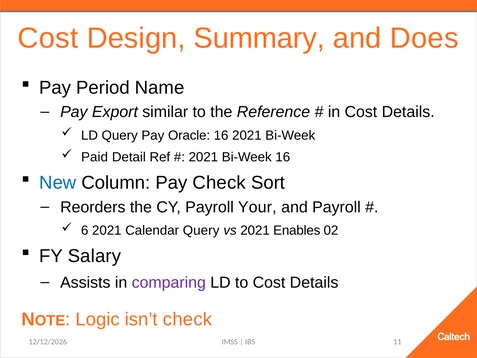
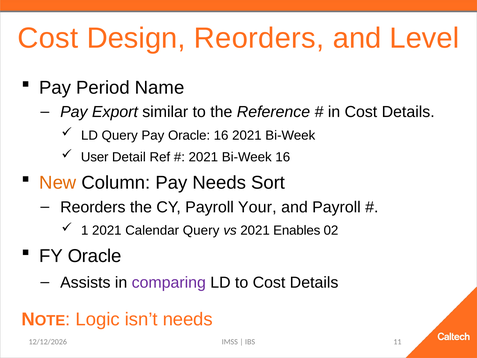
Design Summary: Summary -> Reorders (259, 38)
Does: Does -> Level (424, 38)
Paid: Paid -> User (95, 157)
New colour: blue -> orange (58, 183)
Pay Check: Check -> Needs (219, 183)
6: 6 -> 1 (85, 230)
FY Salary: Salary -> Oracle (95, 256)
isn’t check: check -> needs (188, 319)
